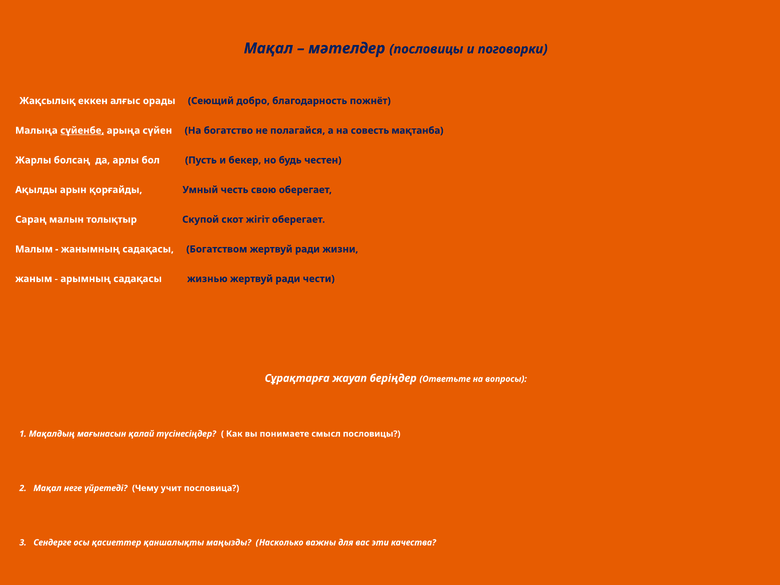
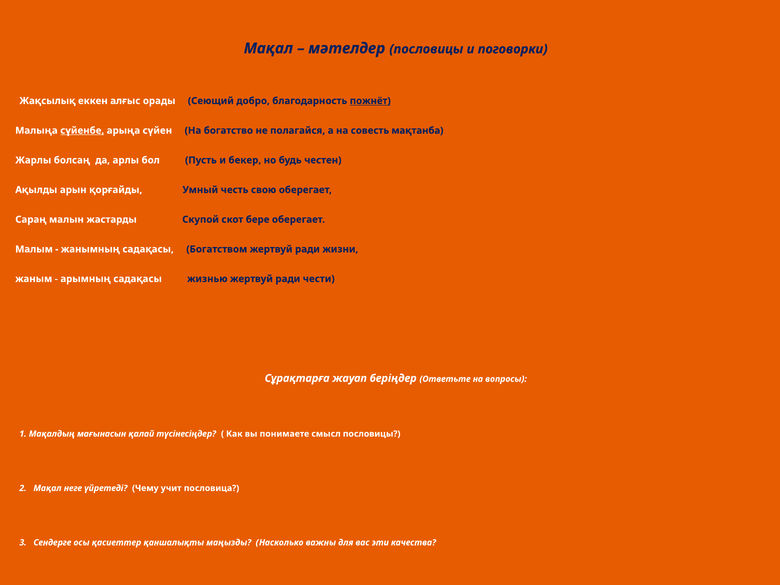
пожнёт underline: none -> present (370, 101)
толықтыр: толықтыр -> жастарды (112, 220)
жігіт: жігіт -> бере (258, 220)
